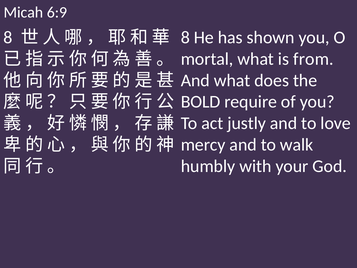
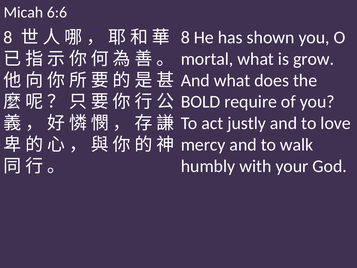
6:9: 6:9 -> 6:6 (57, 12)
from: from -> grow (314, 59)
